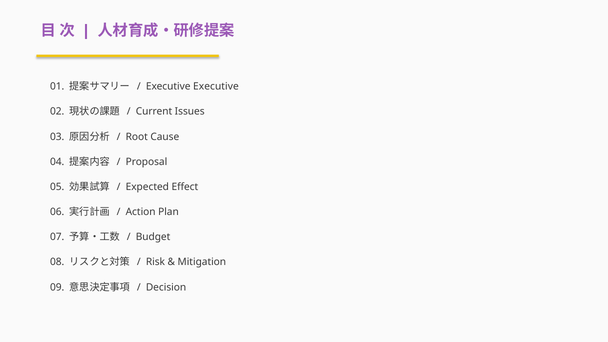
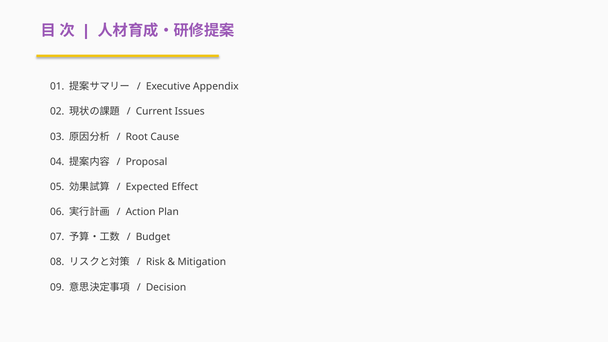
Executive Executive: Executive -> Appendix (216, 87)
